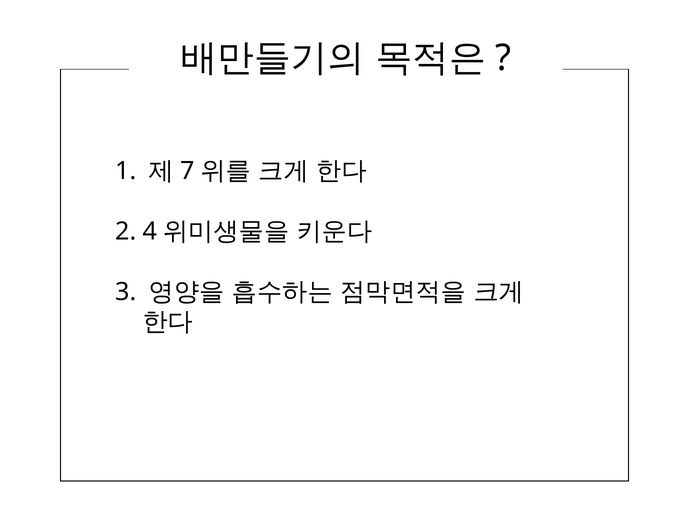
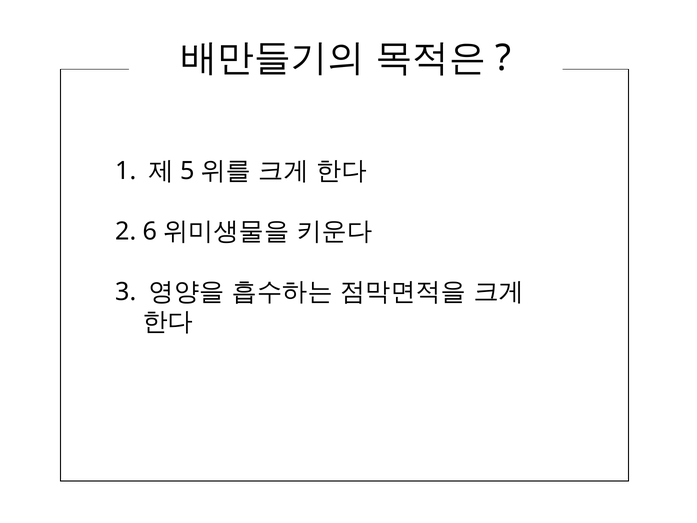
7: 7 -> 5 (187, 171)
4: 4 -> 6 (150, 231)
